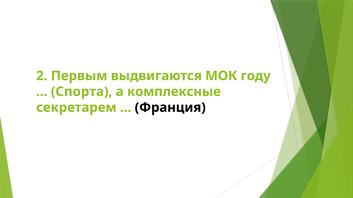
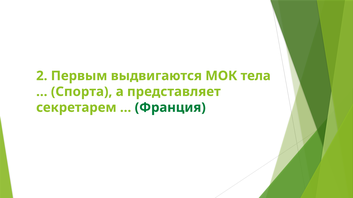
году: году -> тела (256, 76)
комплексные: комплексные -> представляет (174, 92)
Франция colour: black -> green (170, 108)
